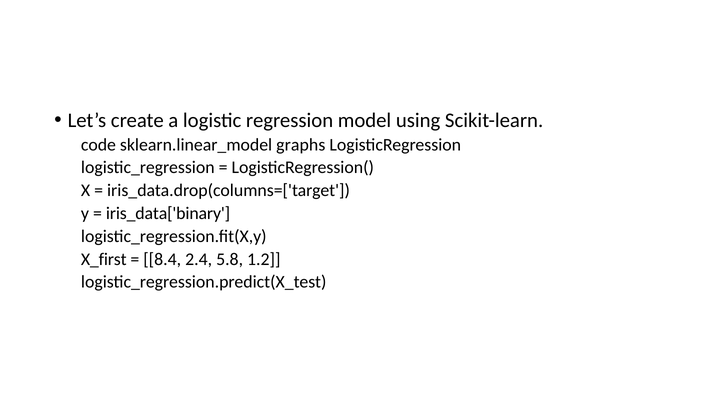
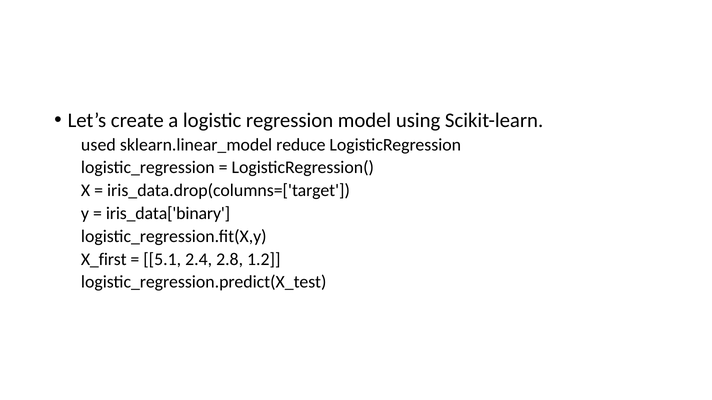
code: code -> used (98, 145)
graphs: graphs -> reduce (301, 145)
8.4: 8.4 -> 5.1 (162, 259)
5.8: 5.8 -> 2.8 (230, 259)
